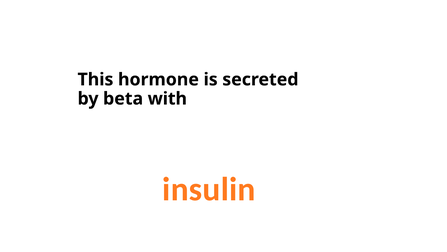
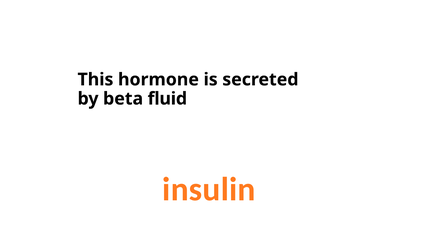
with: with -> fluid (167, 98)
